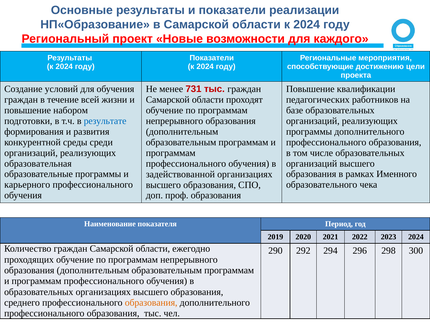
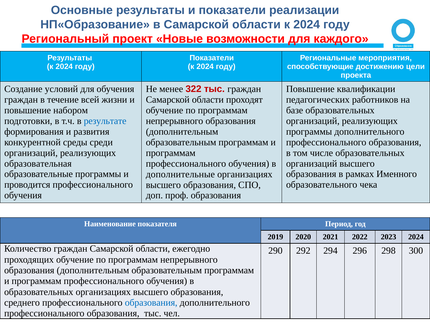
731: 731 -> 322 (193, 89)
задействованной: задействованной -> дополнительные (180, 174)
карьерного: карьерного -> проводится (27, 184)
образования colour: orange -> blue (151, 302)
